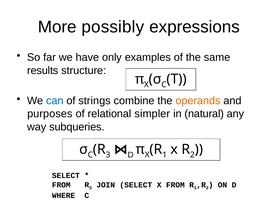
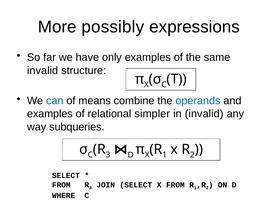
results: results -> invalid (43, 70)
strings: strings -> means (95, 101)
operands colour: orange -> blue (198, 101)
purposes: purposes -> examples (50, 114)
in natural: natural -> invalid (204, 114)
